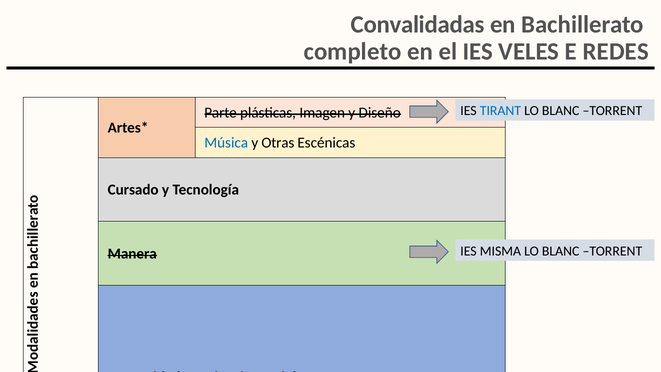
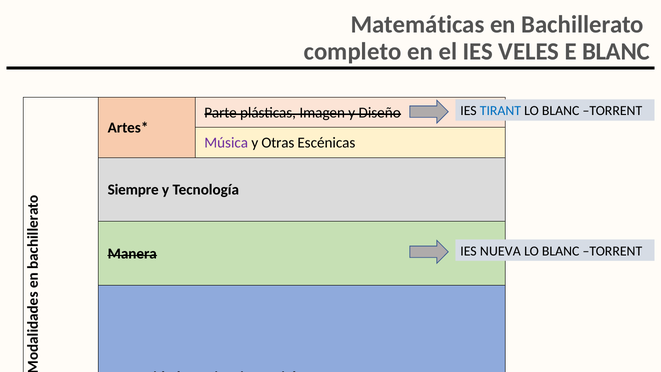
Convalidadas: Convalidadas -> Matemáticas (418, 25)
E REDES: REDES -> BLANC (616, 52)
Música colour: blue -> purple (226, 143)
Cursado: Cursado -> Siempre (133, 190)
MISMA: MISMA -> NUEVA (500, 251)
